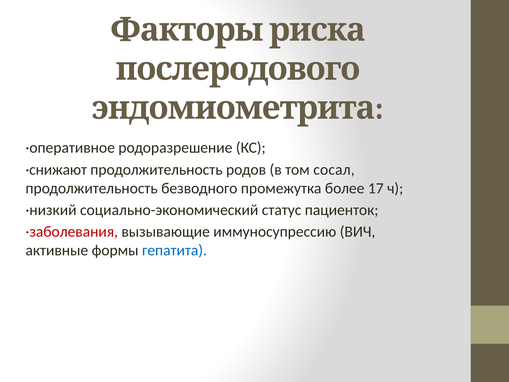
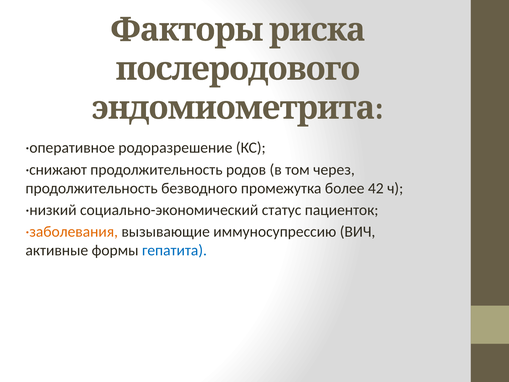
сосал: сосал -> через (334, 169)
17: 17 -> 42 (376, 188)
·заболевания colour: red -> orange (72, 232)
